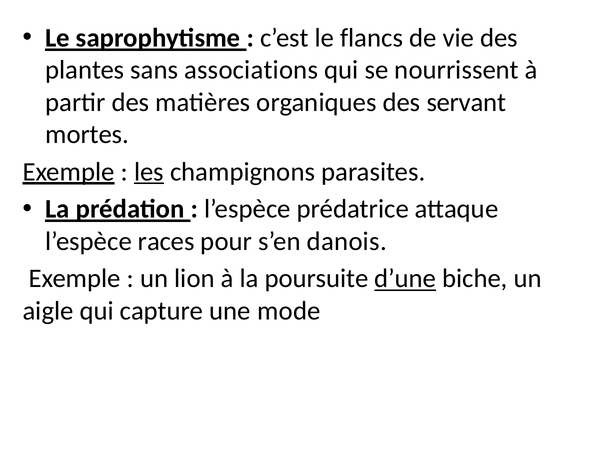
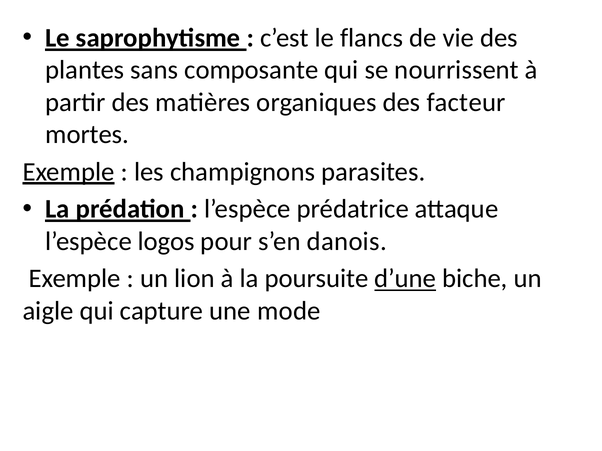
associations: associations -> composante (251, 70)
servant: servant -> facteur (466, 102)
les underline: present -> none (149, 172)
races: races -> logos (166, 241)
